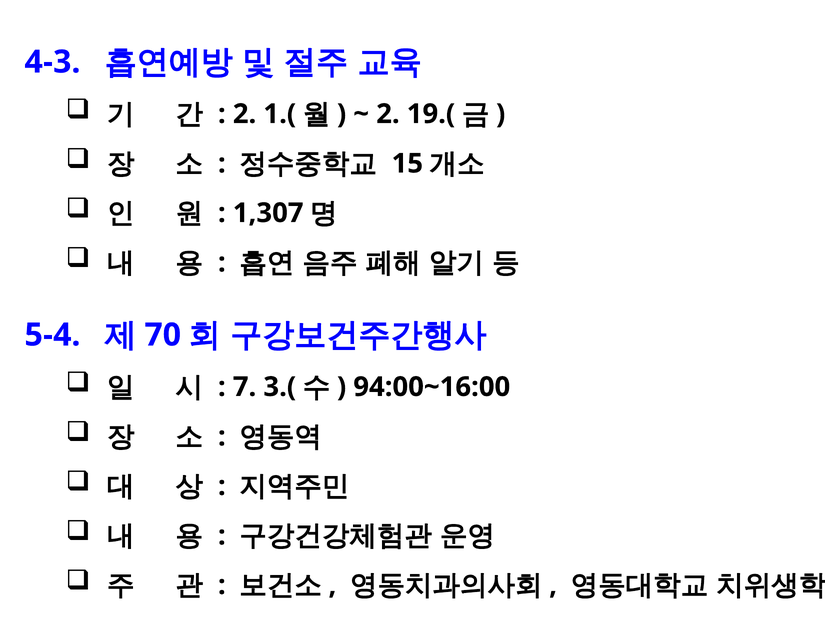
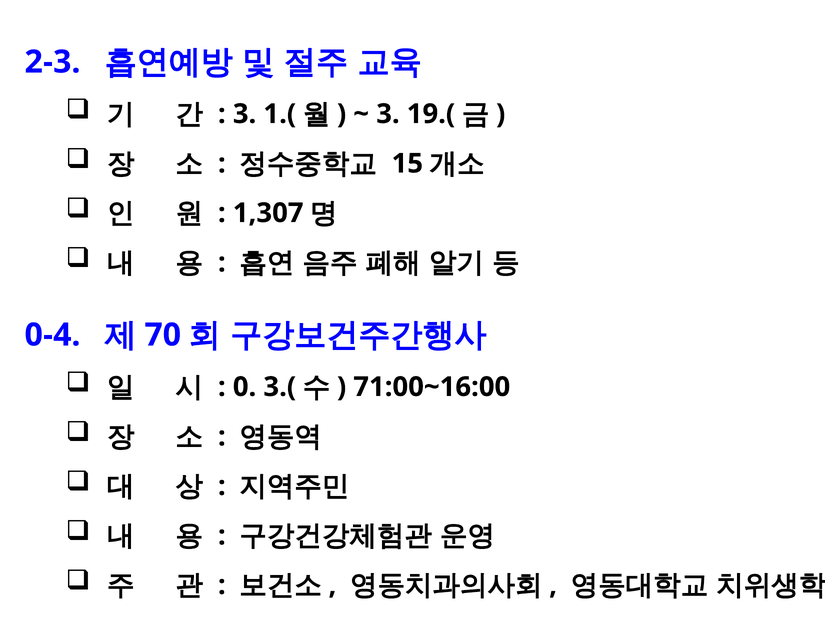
4-3: 4-3 -> 2-3 (52, 62)
2: 2 -> 3 (245, 114)
2: 2 -> 3 (388, 114)
5-4: 5-4 -> 0-4 (52, 335)
7: 7 -> 0 (245, 387)
94:00~16:00: 94:00~16:00 -> 71:00~16:00 (432, 387)
